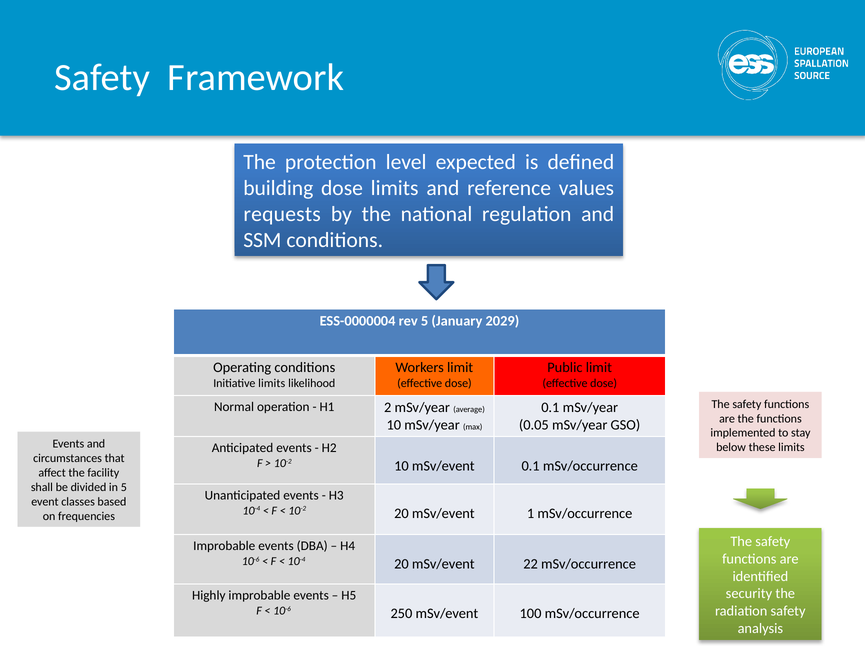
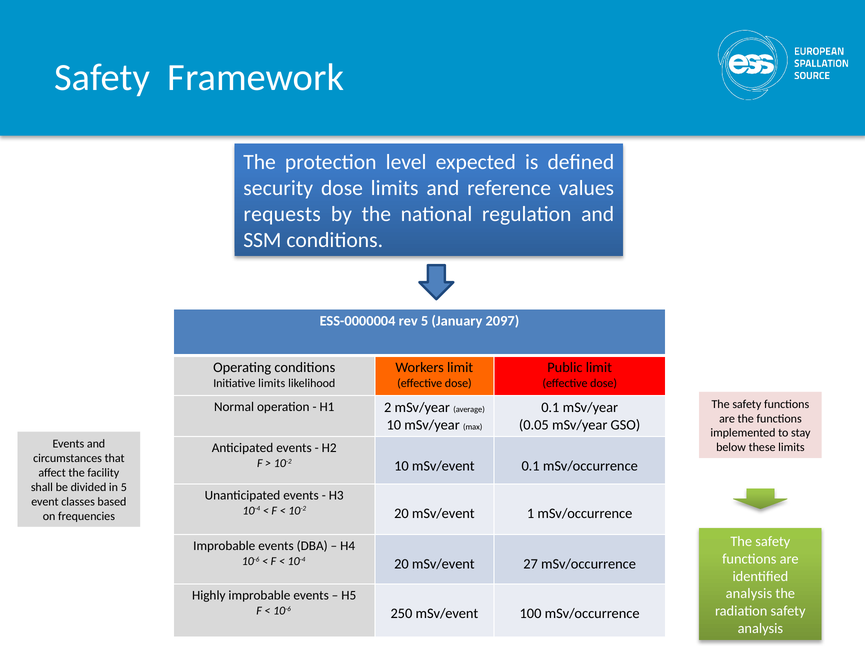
building: building -> security (278, 188)
2029: 2029 -> 2097 (502, 321)
22: 22 -> 27 (531, 564)
security: security -> analysis (749, 593)
